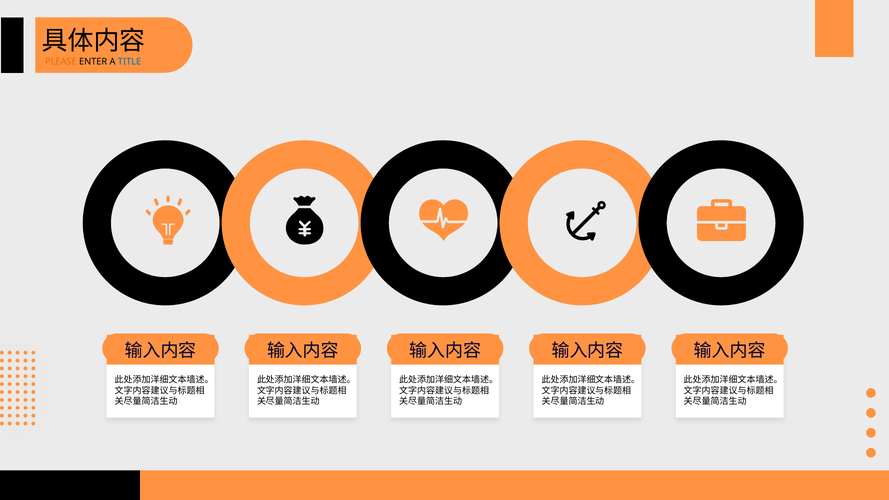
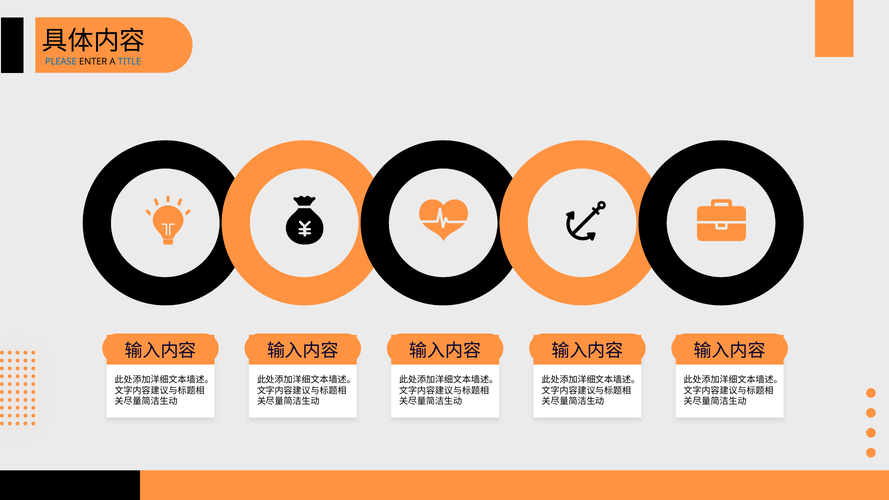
PLEASE colour: orange -> blue (61, 62)
